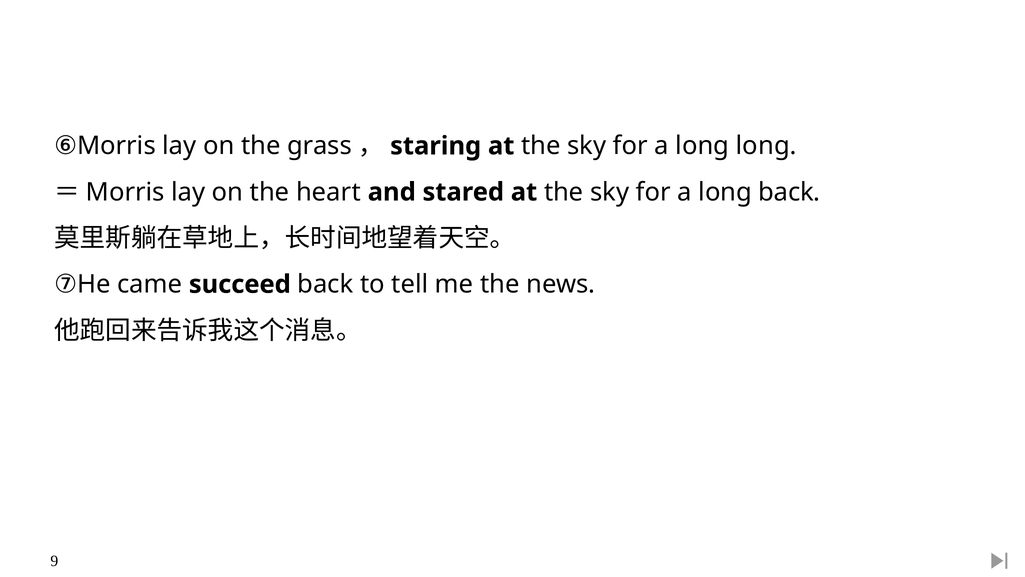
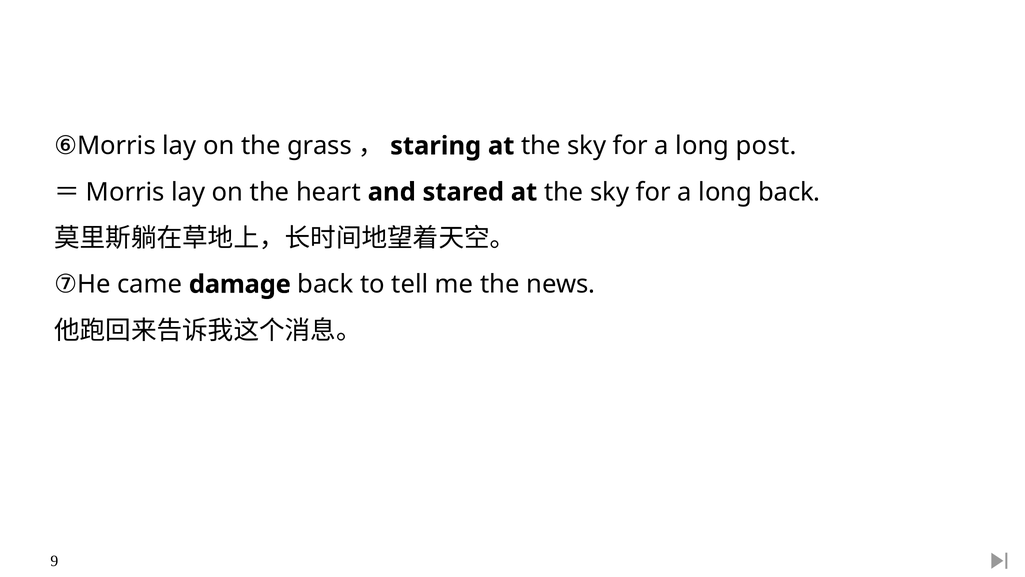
long long: long -> post (766, 146)
succeed: succeed -> damage (240, 284)
